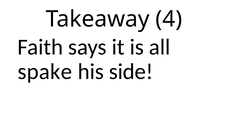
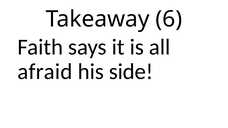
4: 4 -> 6 (169, 19)
spake: spake -> afraid (45, 72)
